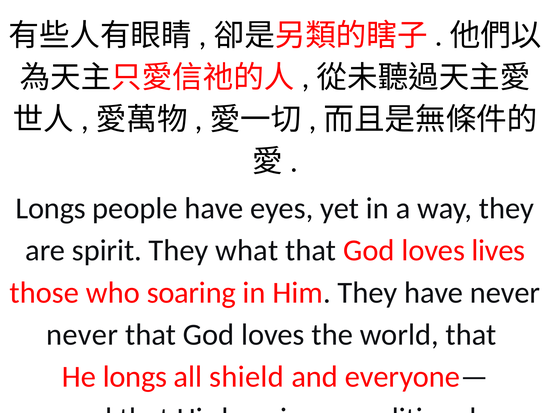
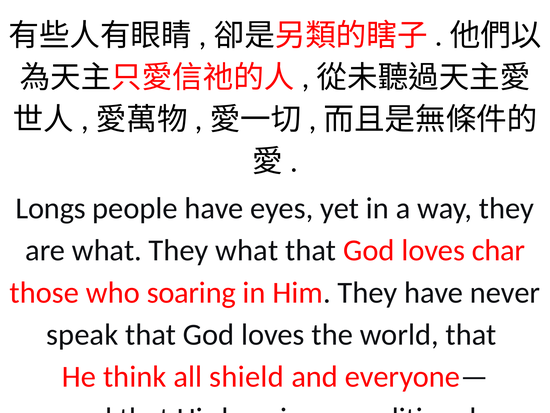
are spirit: spirit -> what (107, 250)
lives: lives -> char (498, 250)
never: never -> speak (82, 334)
He longs: longs -> think (135, 376)
